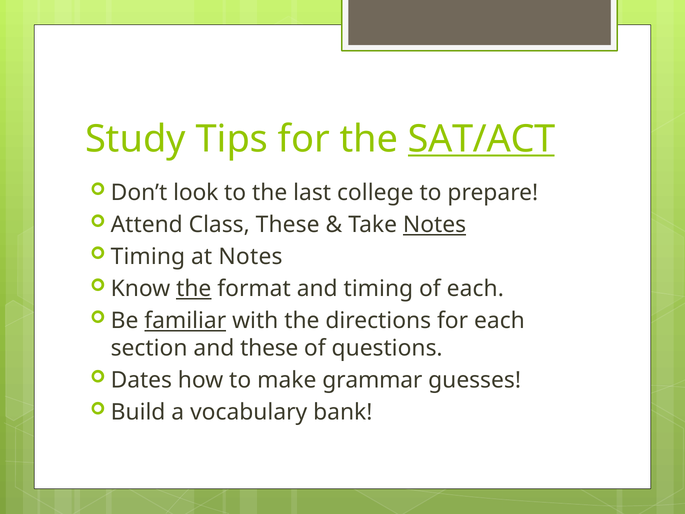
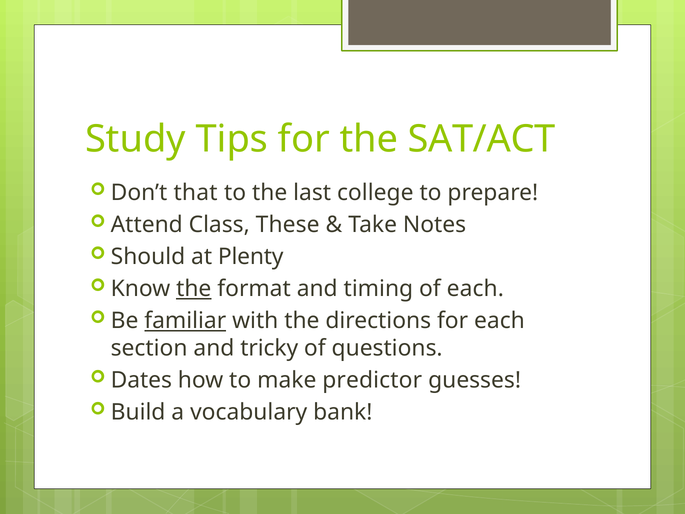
SAT/ACT underline: present -> none (482, 139)
look: look -> that (196, 193)
Notes underline: present -> none (435, 225)
Timing: Timing -> Should (148, 257)
at Notes: Notes -> Plenty (251, 257)
and these: these -> tricky (269, 348)
grammar: grammar -> predictor (372, 380)
